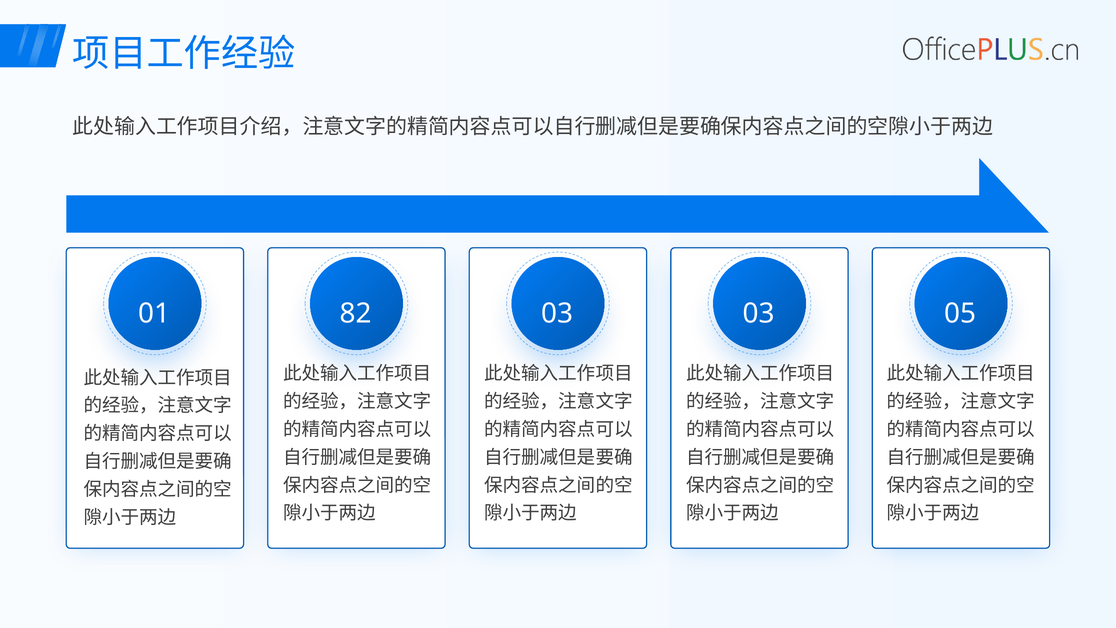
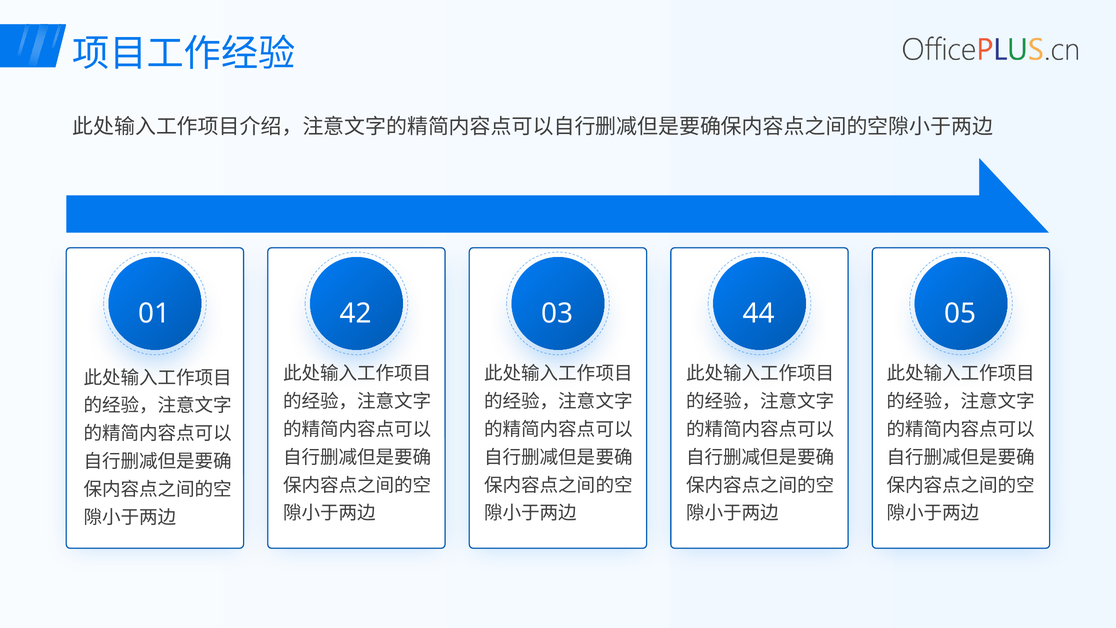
82: 82 -> 42 (356, 313)
03 03: 03 -> 44 (759, 313)
